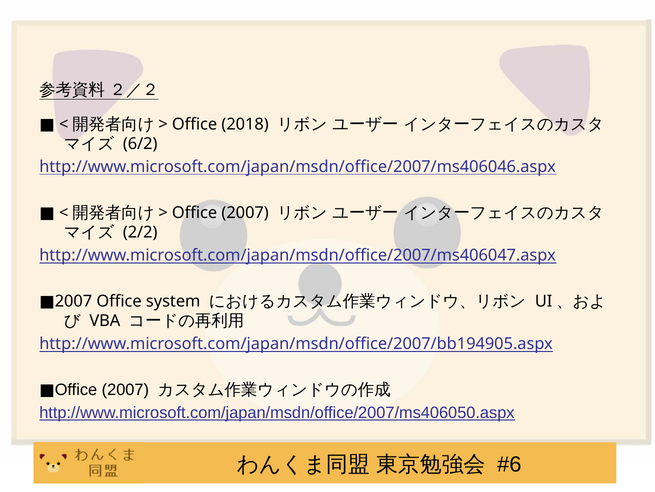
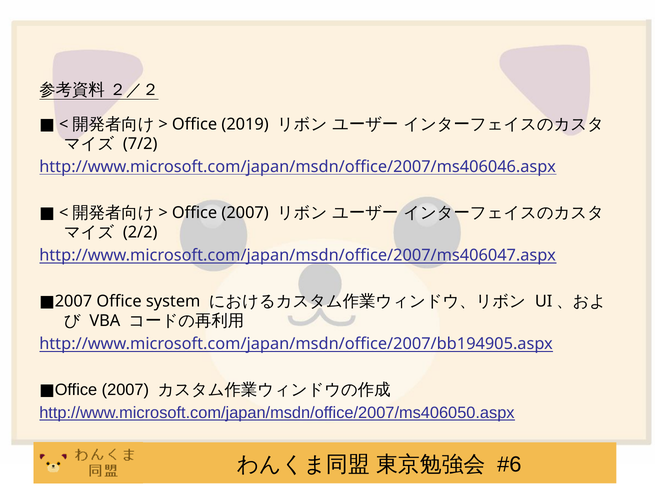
2018: 2018 -> 2019 (245, 124)
6/2: 6/2 -> 7/2 (140, 144)
